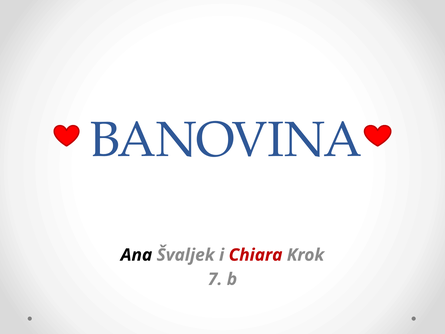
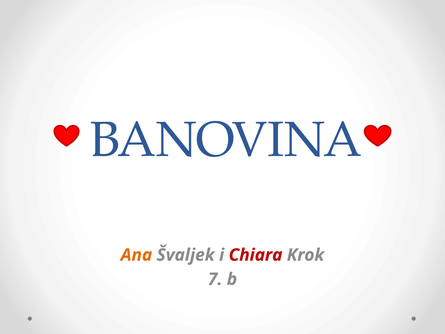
Ana colour: black -> orange (136, 255)
